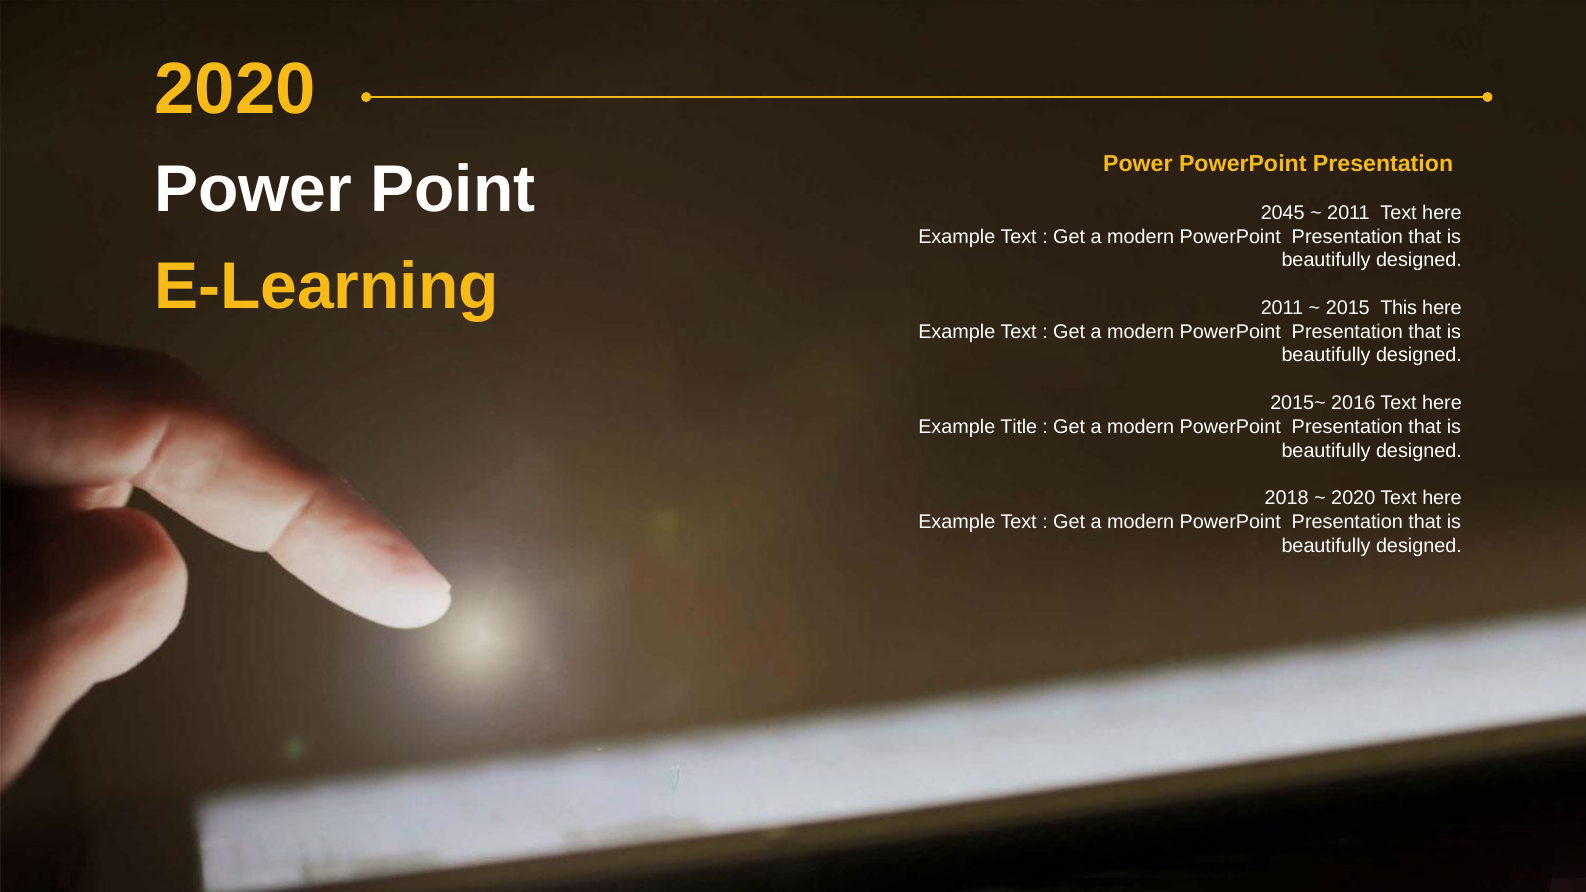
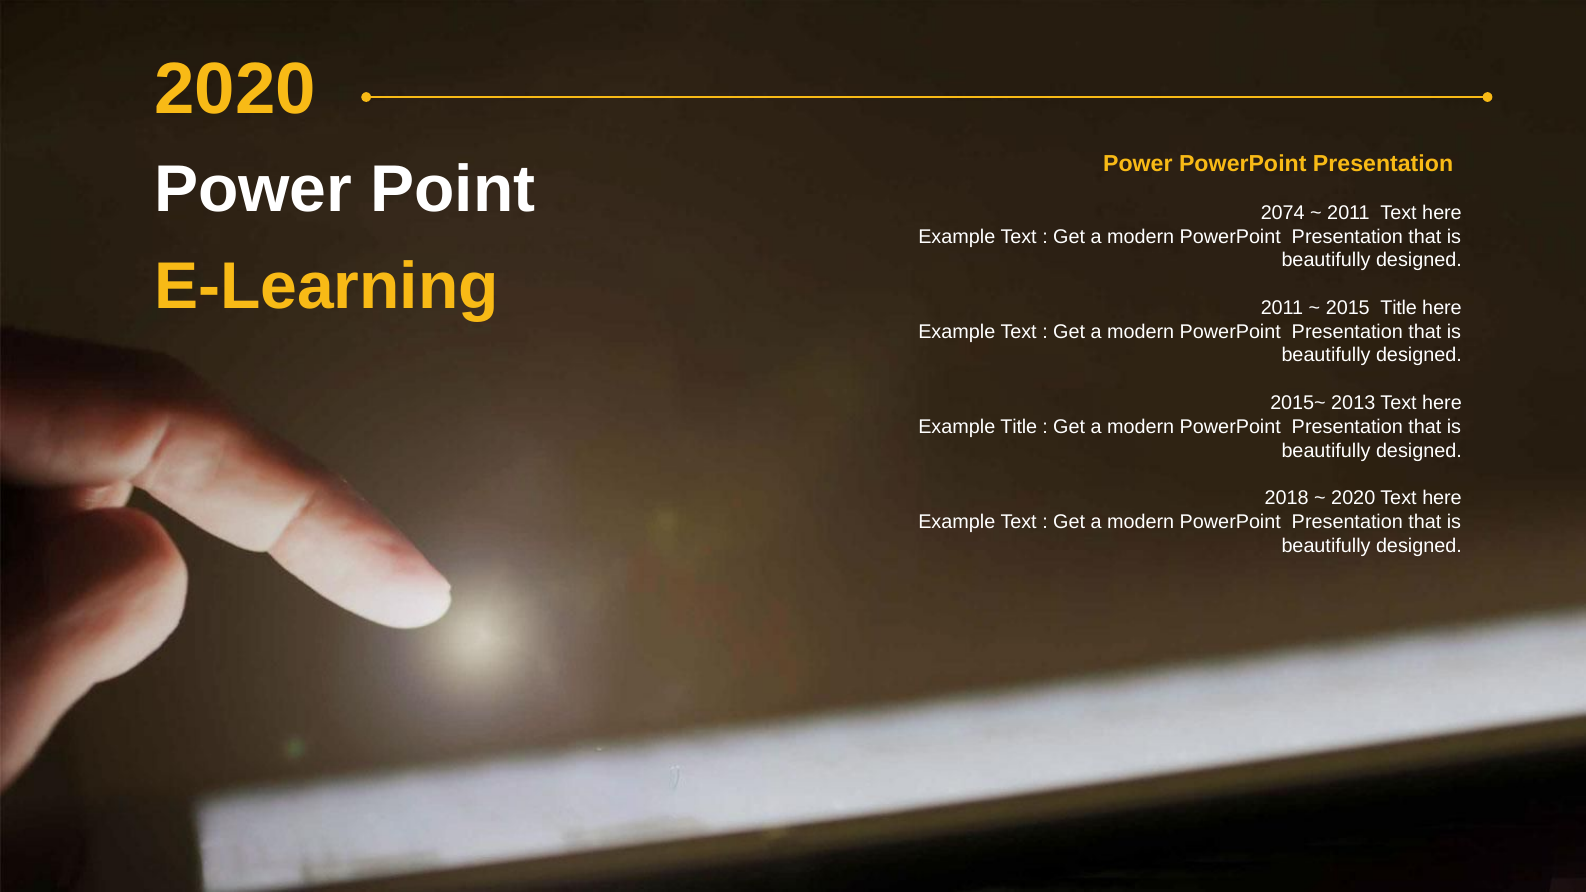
2045: 2045 -> 2074 (1283, 213)
2015 This: This -> Title (1399, 308)
2016: 2016 -> 2013 (1353, 403)
